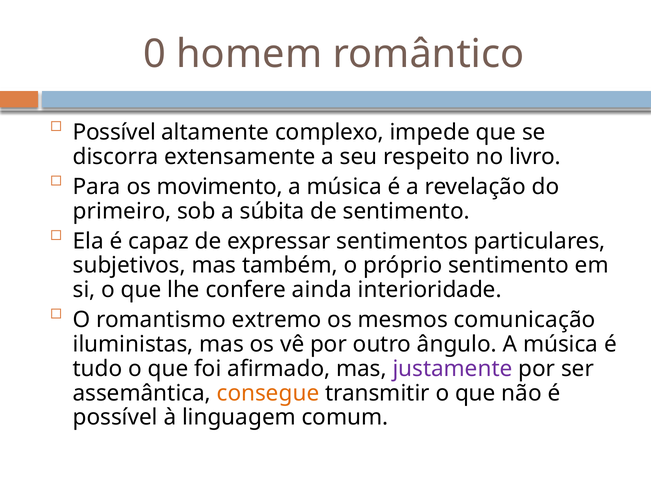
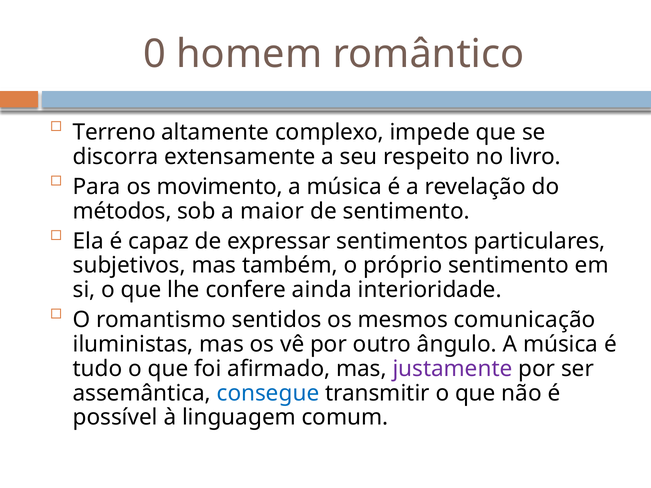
Possível: Possível -> Terreno (114, 132)
primeiro: primeiro -> métodos (122, 211)
súbita: súbita -> maior (272, 211)
extremo: extremo -> sentidos (277, 320)
consegue colour: orange -> blue (268, 393)
